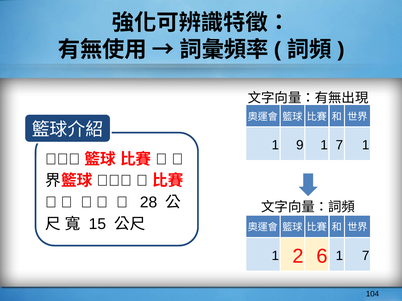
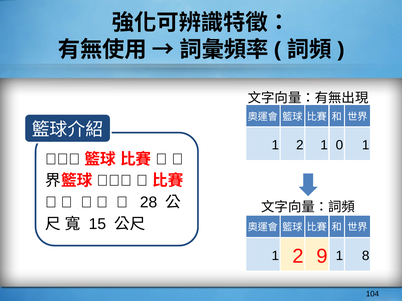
9: 9 -> 2 (300, 145)
7: 7 -> 0 (339, 145)
6: 6 -> 9 (322, 257)
7: 7 -> 8 (366, 256)
